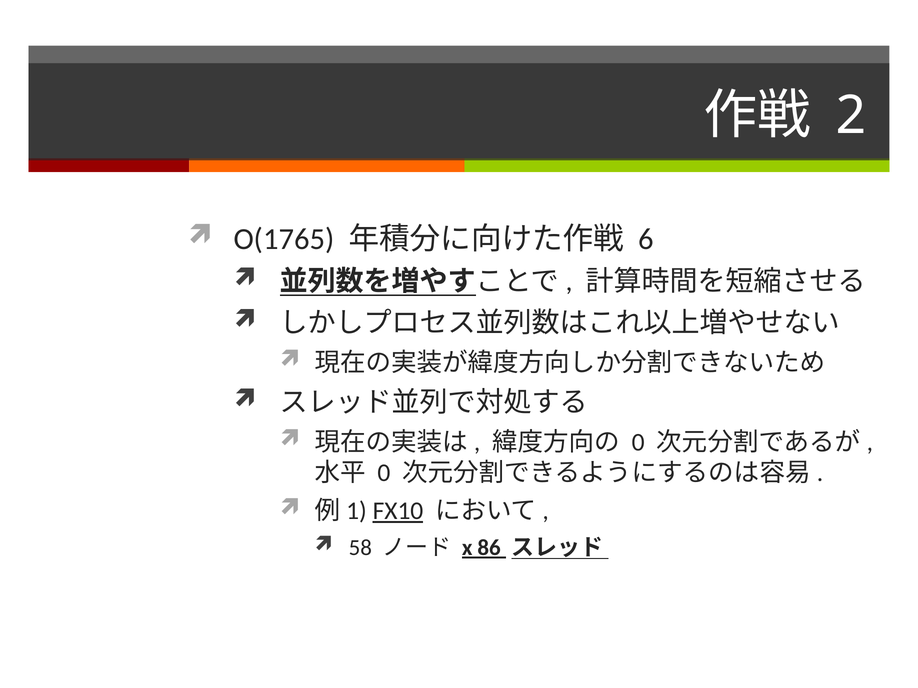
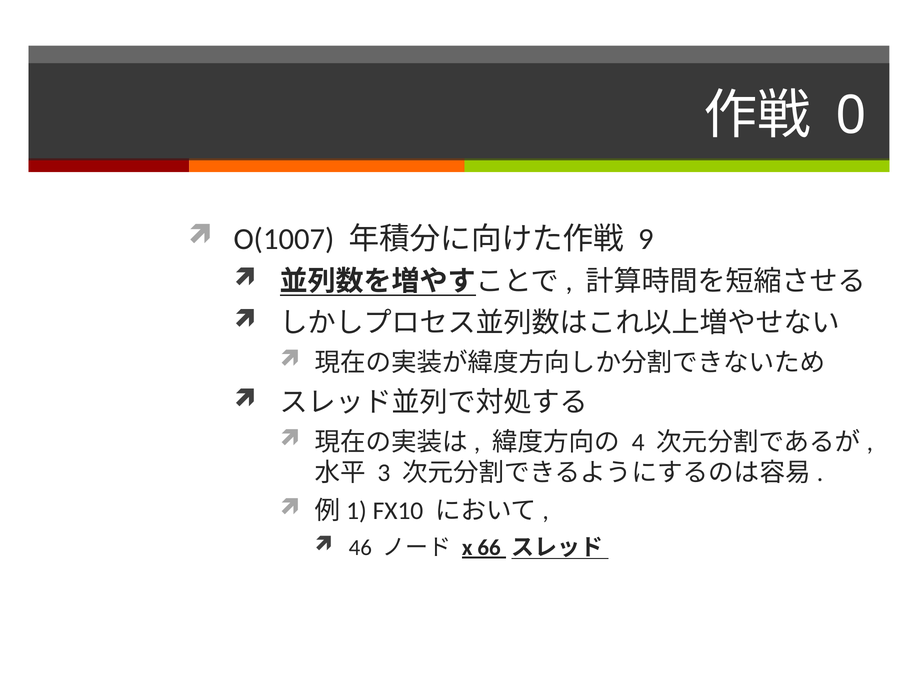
2: 2 -> 0 (851, 116)
O(1765: O(1765 -> O(1007 (284, 239)
6: 6 -> 9 (646, 239)
0: 0 -> 4 (638, 442)
0: 0 -> 3 (384, 473)
FX10 underline: present -> none (398, 511)
58: 58 -> 46 (360, 548)
86: 86 -> 66 (489, 548)
